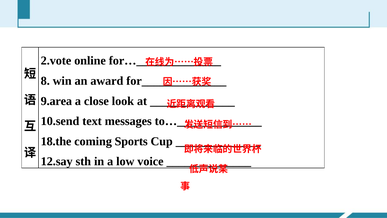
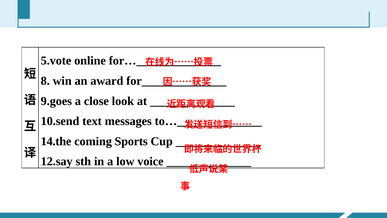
2.vote: 2.vote -> 5.vote (56, 61)
9.area: 9.area -> 9.goes (56, 101)
18.the: 18.the -> 14.the (56, 141)
